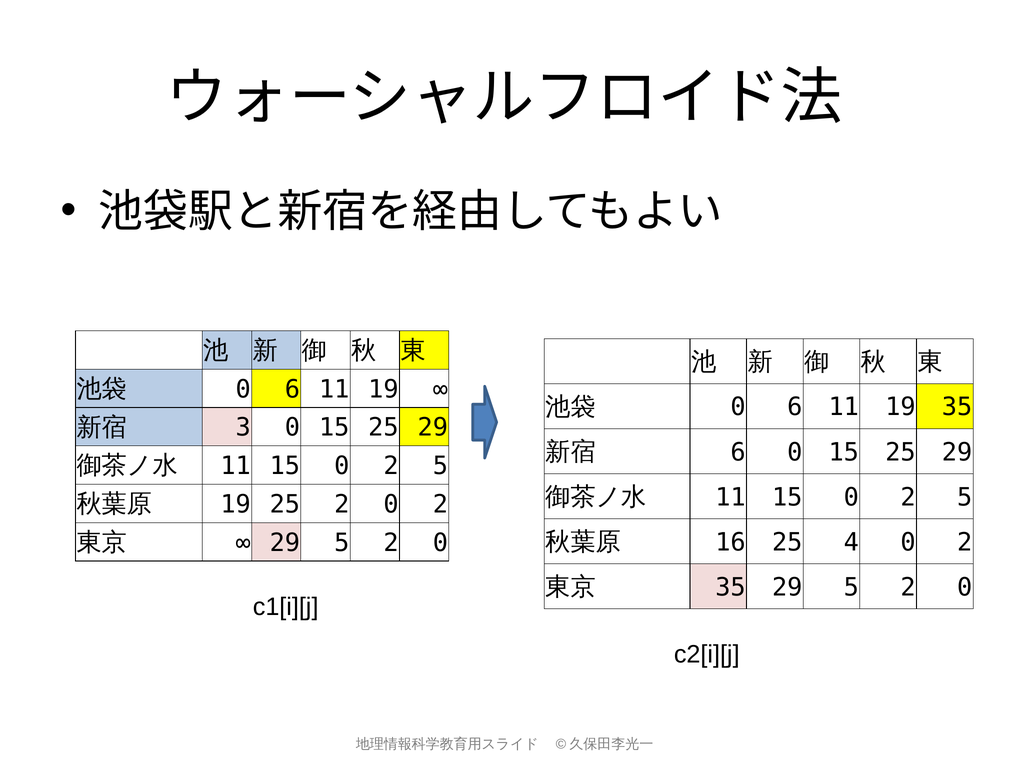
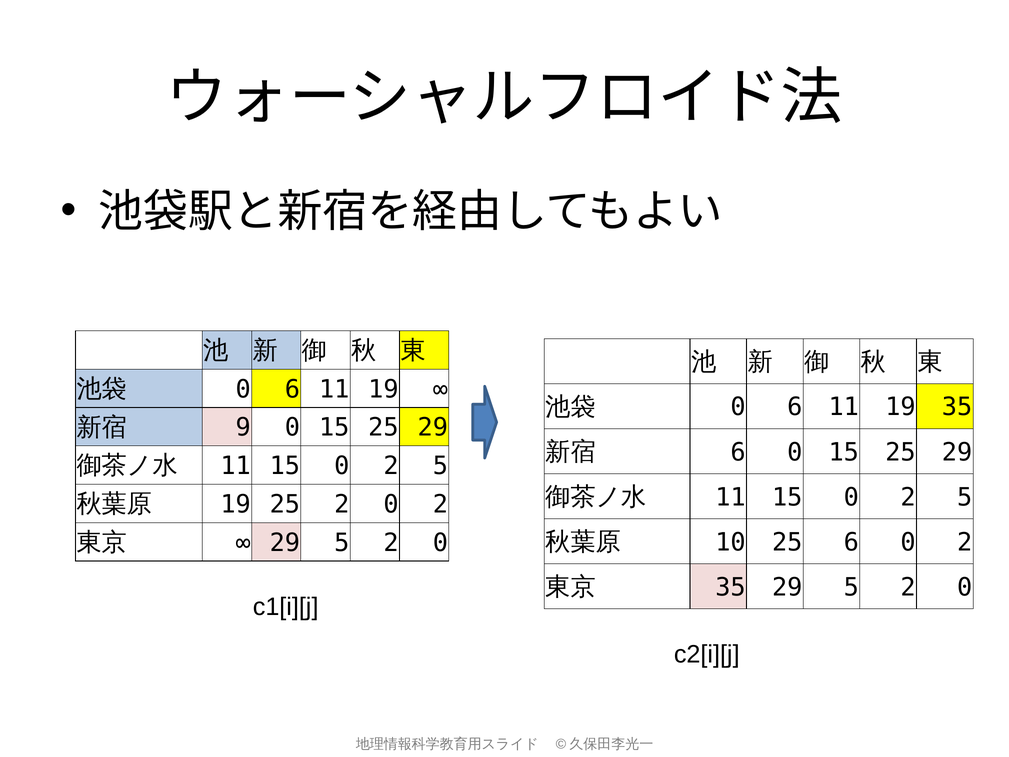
3: 3 -> 9 (243, 427)
16: 16 -> 10 (730, 542)
25 4: 4 -> 6 (851, 542)
